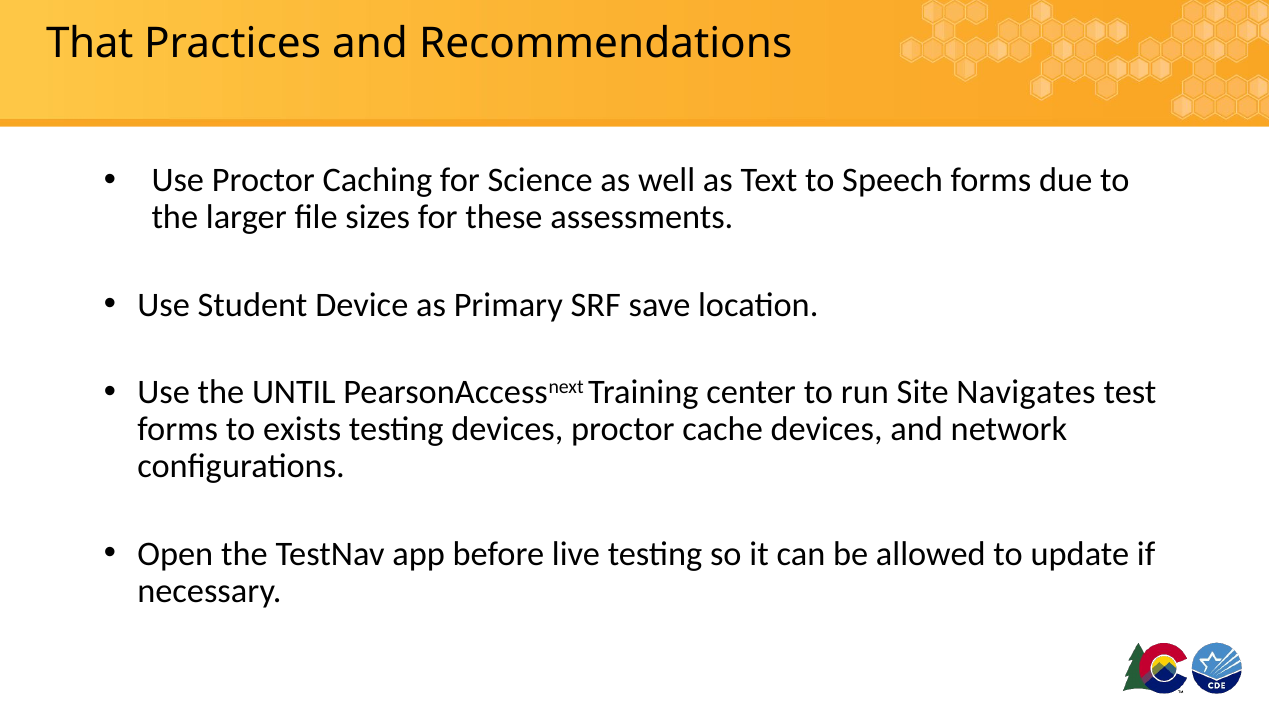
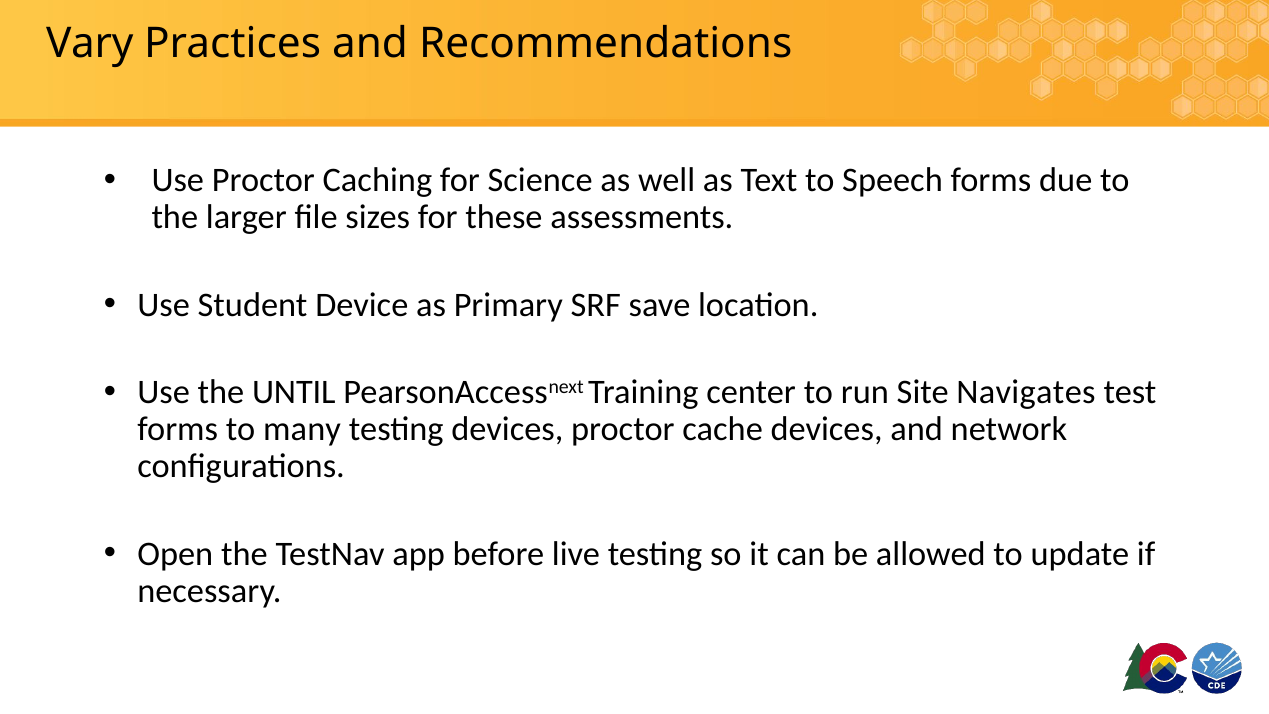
That: That -> Vary (90, 44)
exists: exists -> many (302, 429)
